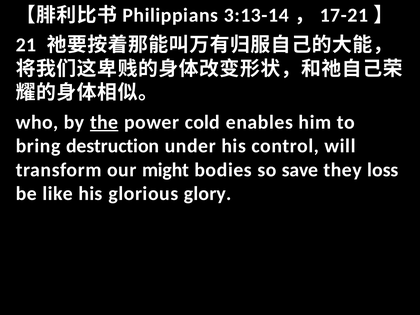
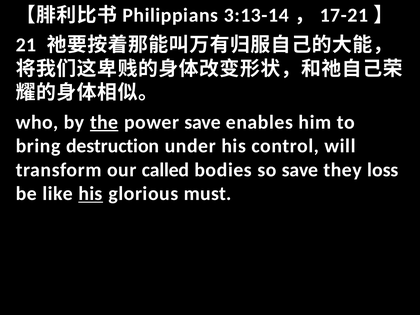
power cold: cold -> save (203, 122)
might: might -> called (166, 170)
his underline: none -> present (91, 194)
glory: glory -> must (208, 194)
